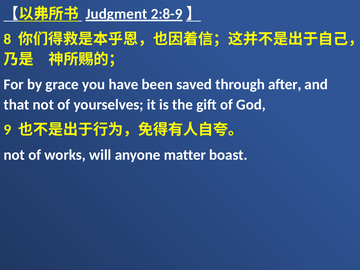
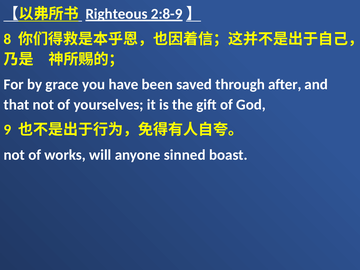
Judgment: Judgment -> Righteous (117, 14)
matter: matter -> sinned (185, 155)
